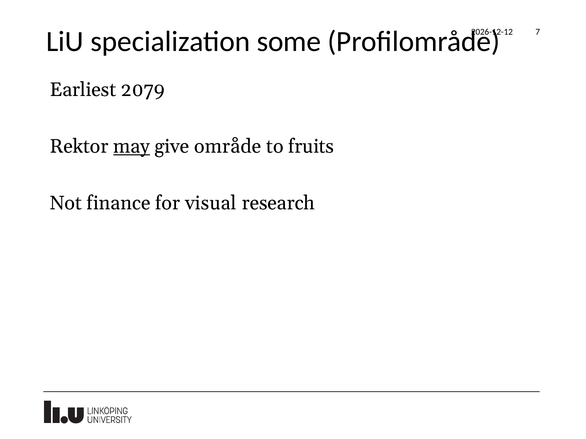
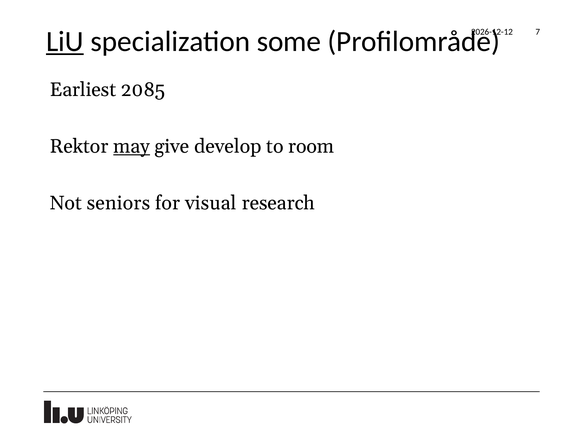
LiU underline: none -> present (65, 42)
2079: 2079 -> 2085 (143, 90)
område: område -> develop (228, 147)
fruits: fruits -> room (311, 147)
finance: finance -> seniors (119, 203)
